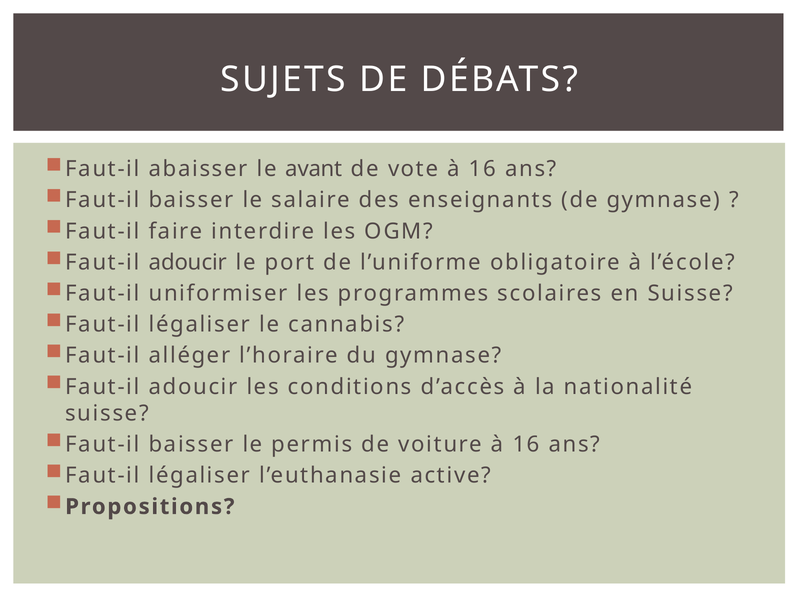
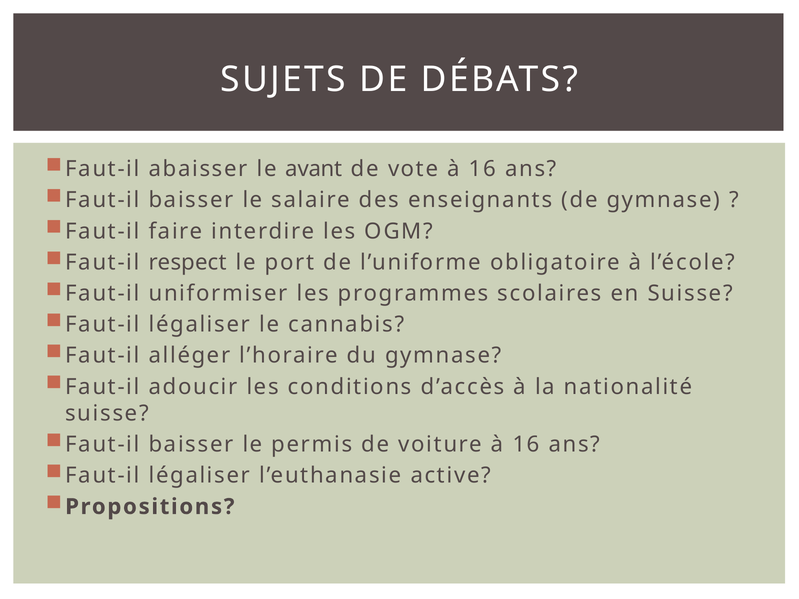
adoucir: adoucir -> respect (188, 262)
